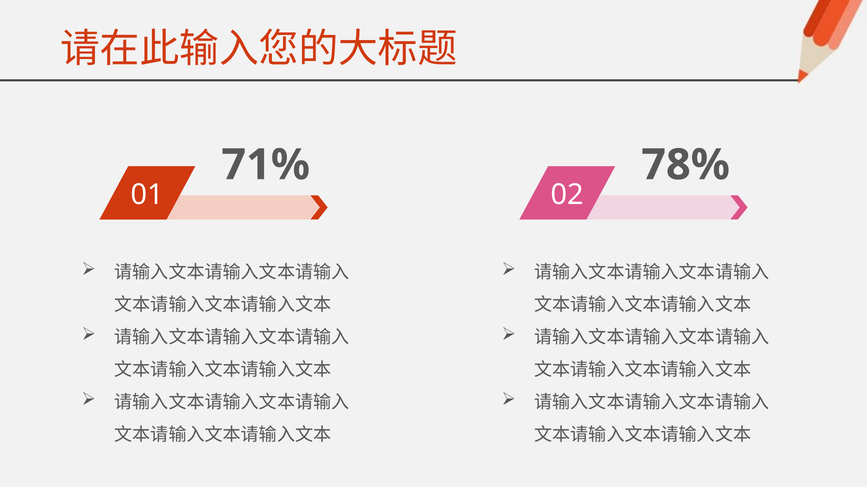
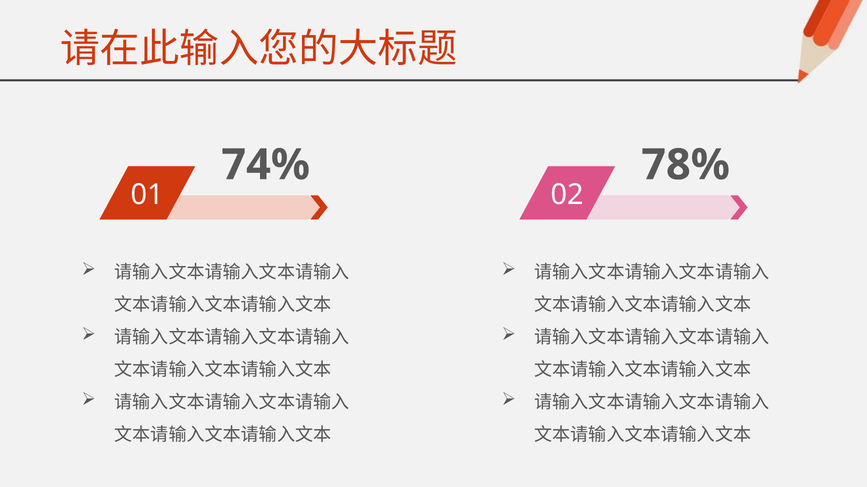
71%: 71% -> 74% (266, 165)
